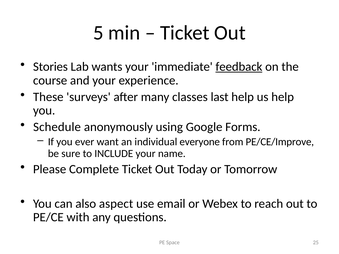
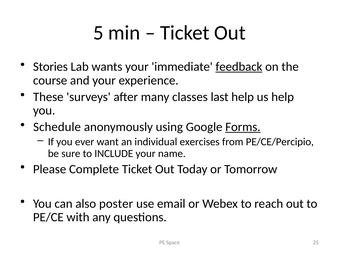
Forms underline: none -> present (243, 127)
everyone: everyone -> exercises (200, 142)
PE/CE/Improve: PE/CE/Improve -> PE/CE/Percipio (280, 142)
aspect: aspect -> poster (116, 204)
